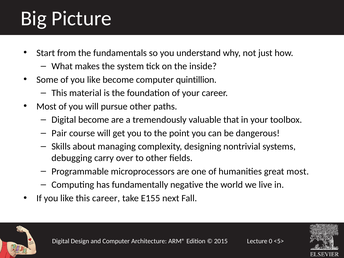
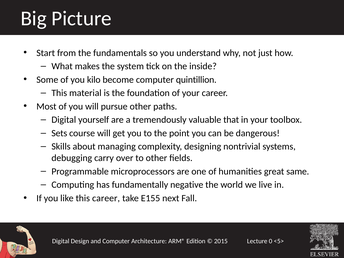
of you like: like -> kilo (94, 80)
Digital become: become -> yourself (94, 120)
Pair: Pair -> Sets (59, 133)
great most: most -> same (298, 171)
